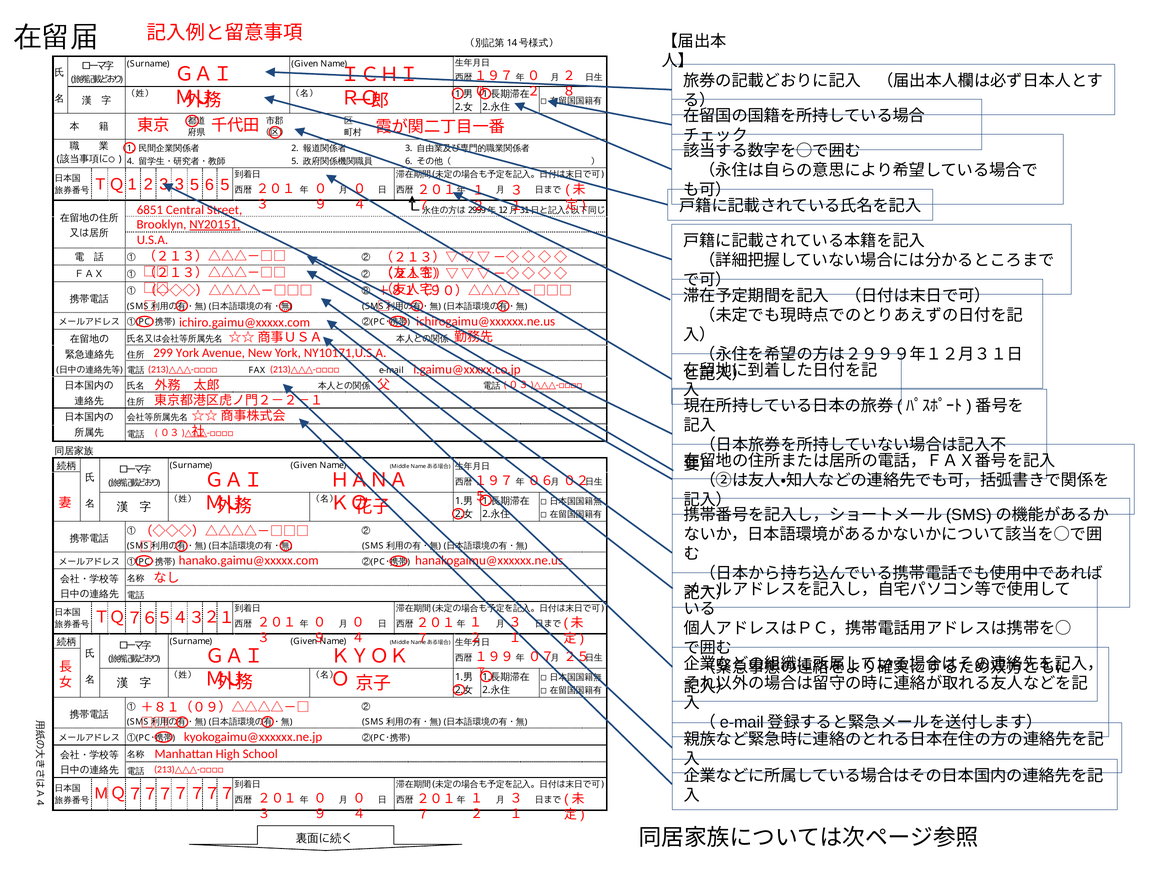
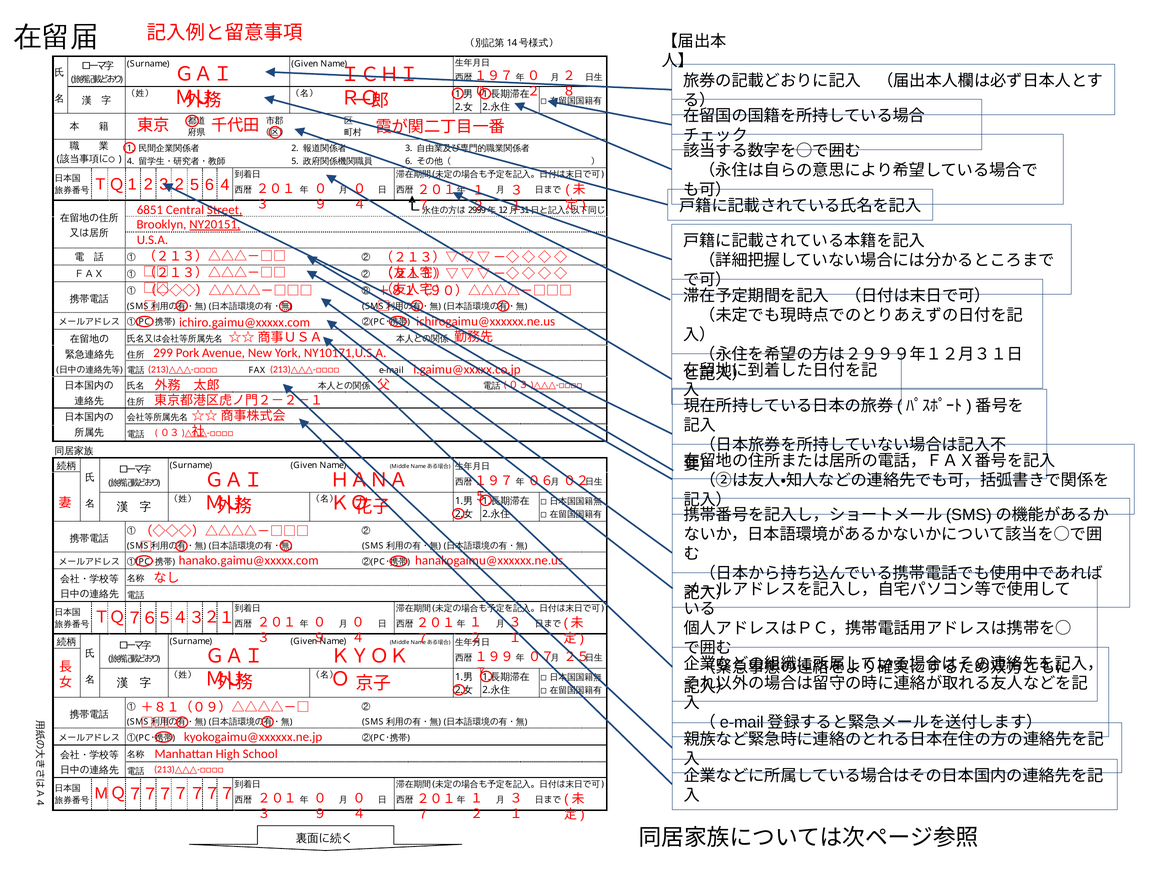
3: 3 -> 2 (179, 184)
6 5: 5 -> 4 (225, 185)
Street underline: none -> present (225, 210)
299 York: York -> Pork (188, 353)
